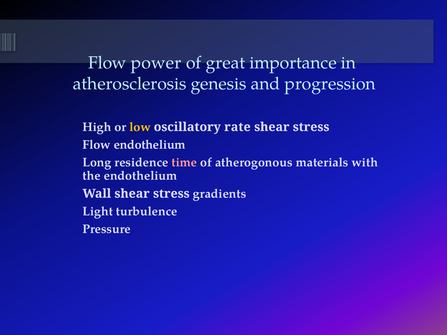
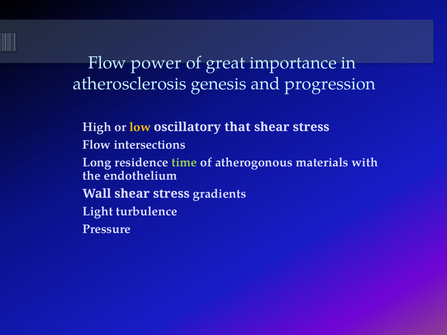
rate: rate -> that (237, 127)
Flow endothelium: endothelium -> intersections (150, 145)
time colour: pink -> light green (184, 163)
